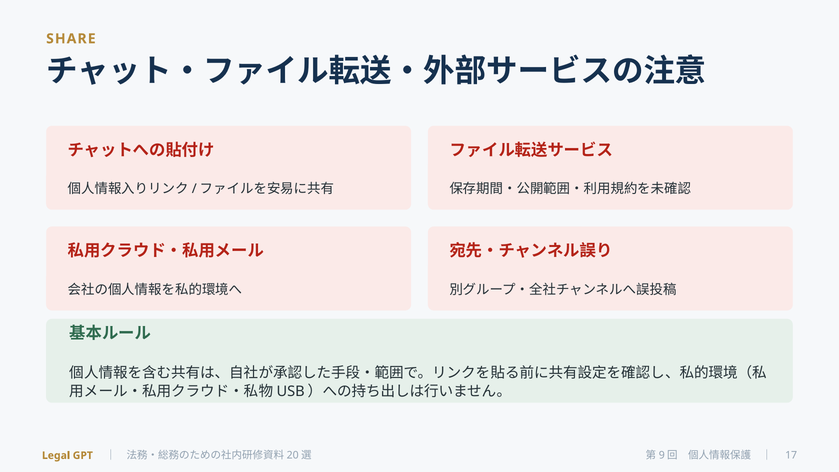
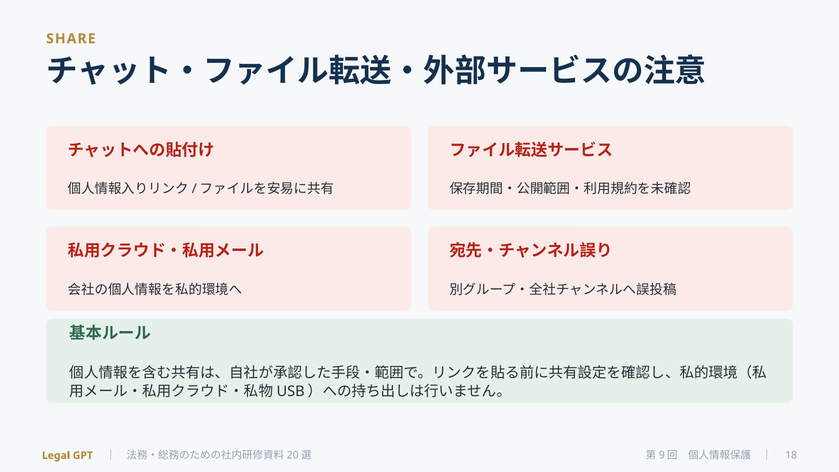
17: 17 -> 18 (791, 455)
